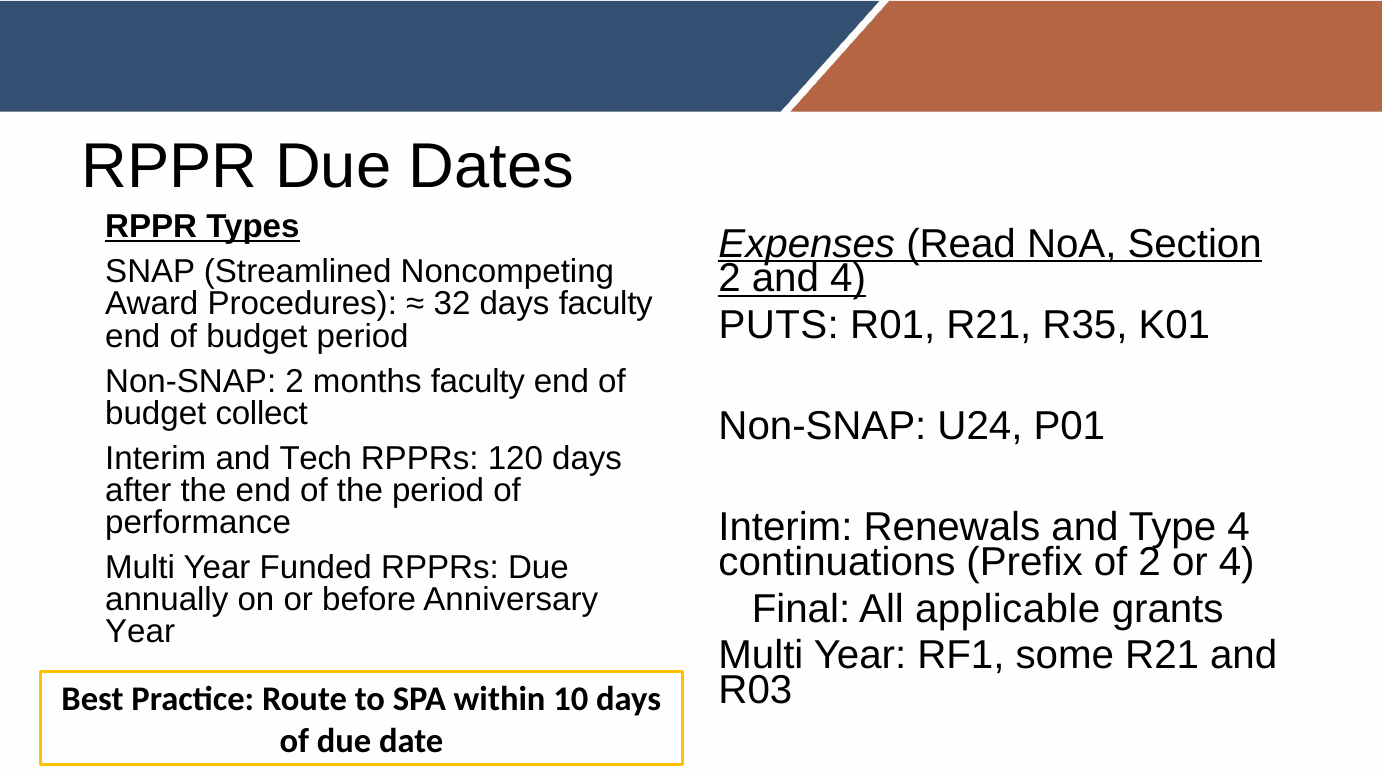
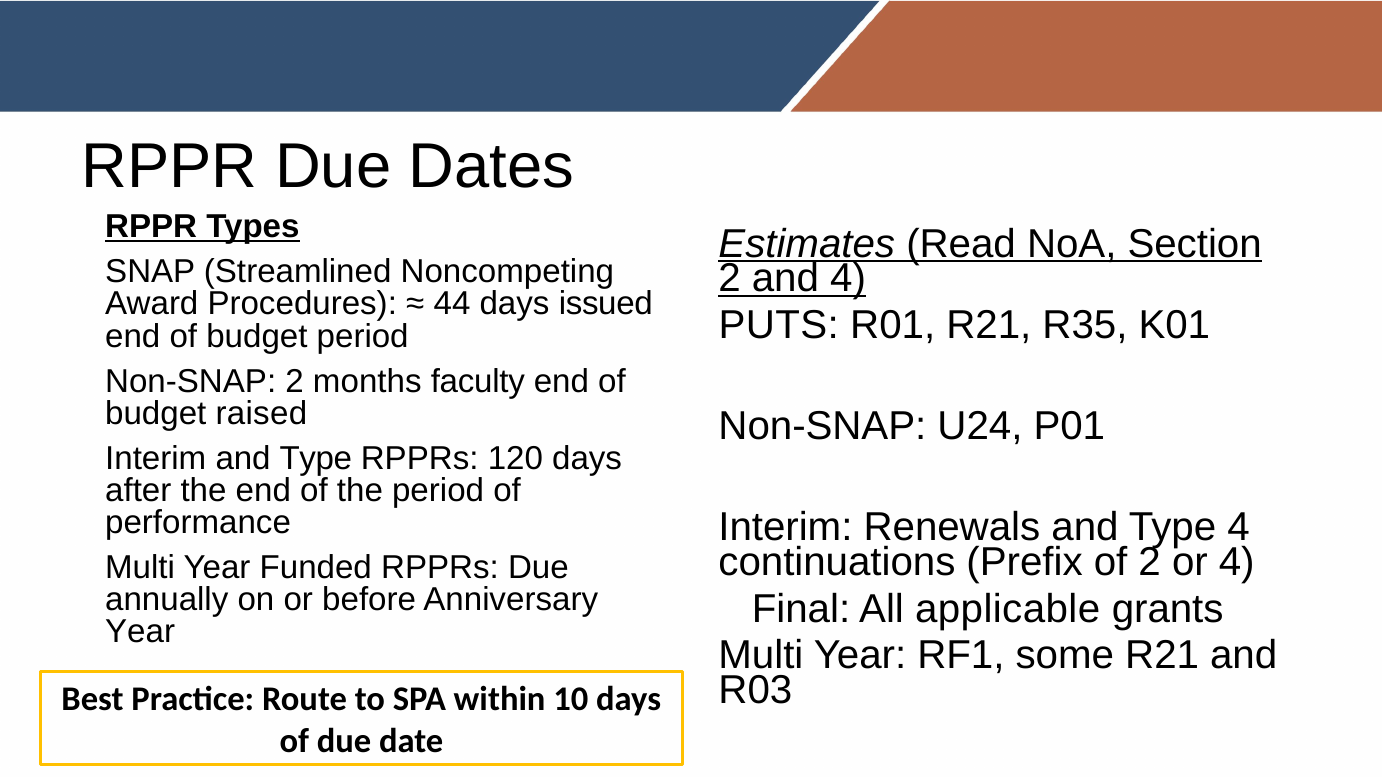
Expenses: Expenses -> Estimates (807, 244)
32: 32 -> 44 (452, 304)
days faculty: faculty -> issued (606, 304)
collect: collect -> raised (261, 414)
Interim and Tech: Tech -> Type (316, 459)
